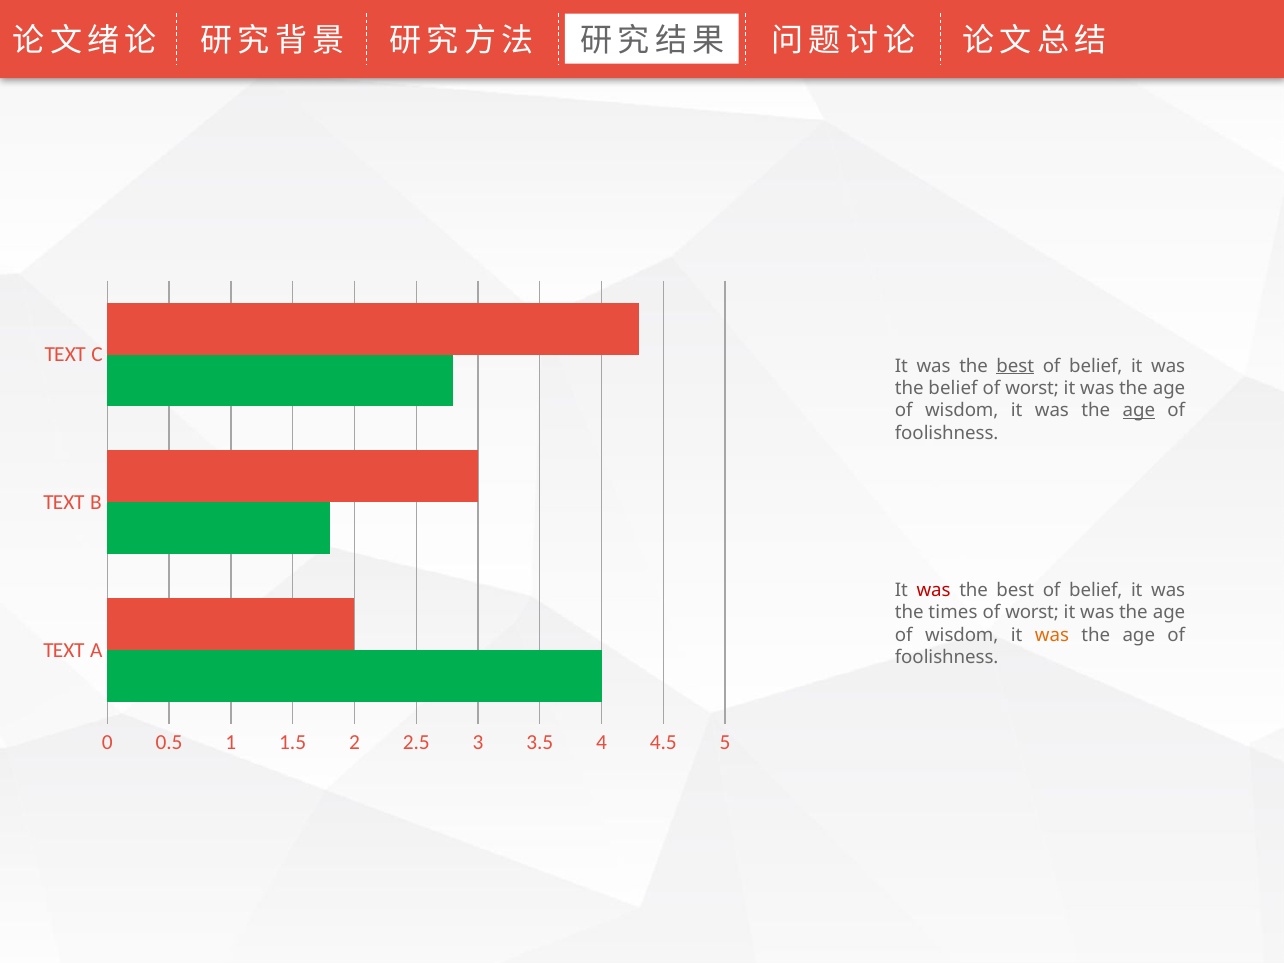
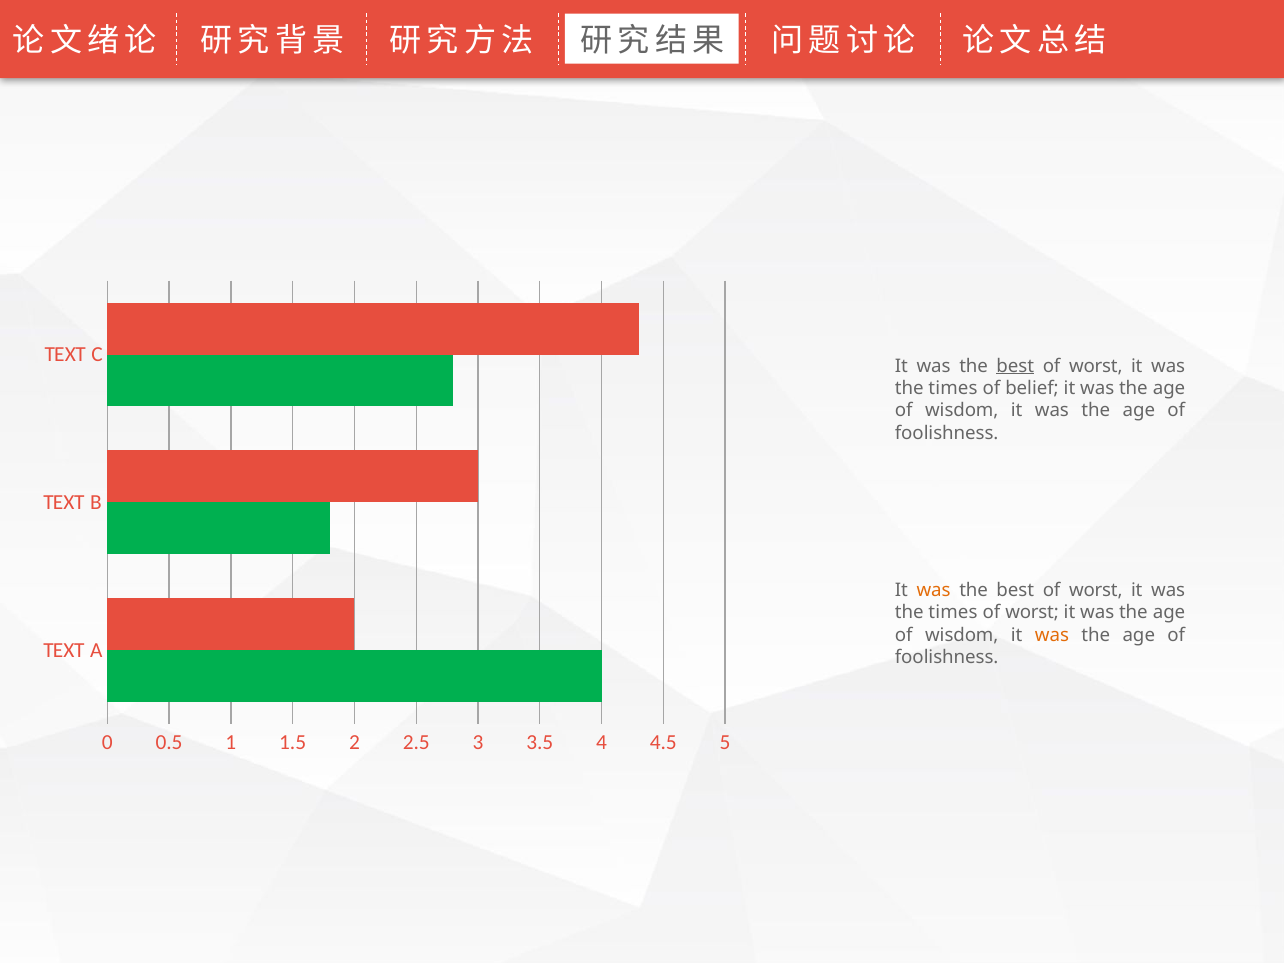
belief: belief -> worst (1096, 366)
belief: belief -> times (953, 388)
worst: worst -> belief (1032, 388)
age underline: present -> none (1139, 411)
was colour: red -> orange (934, 590)
belief: belief -> worst (1096, 590)
